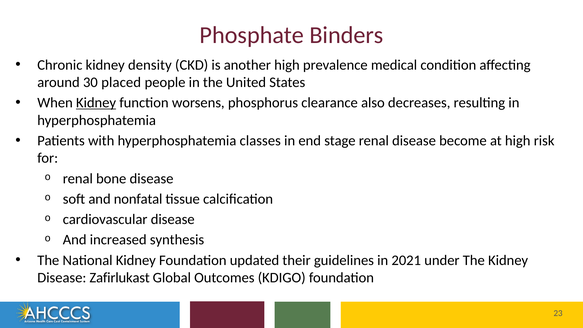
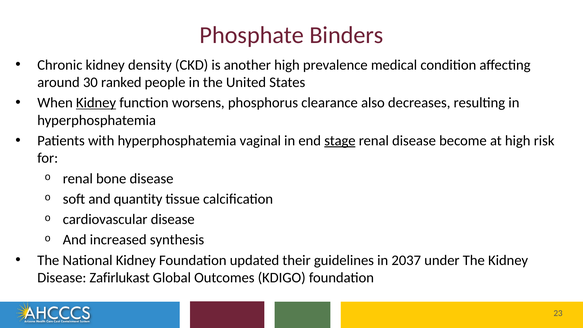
placed: placed -> ranked (121, 82)
classes: classes -> vaginal (260, 141)
stage underline: none -> present (340, 141)
nonfatal: nonfatal -> quantity (138, 199)
2021: 2021 -> 2037 (406, 260)
